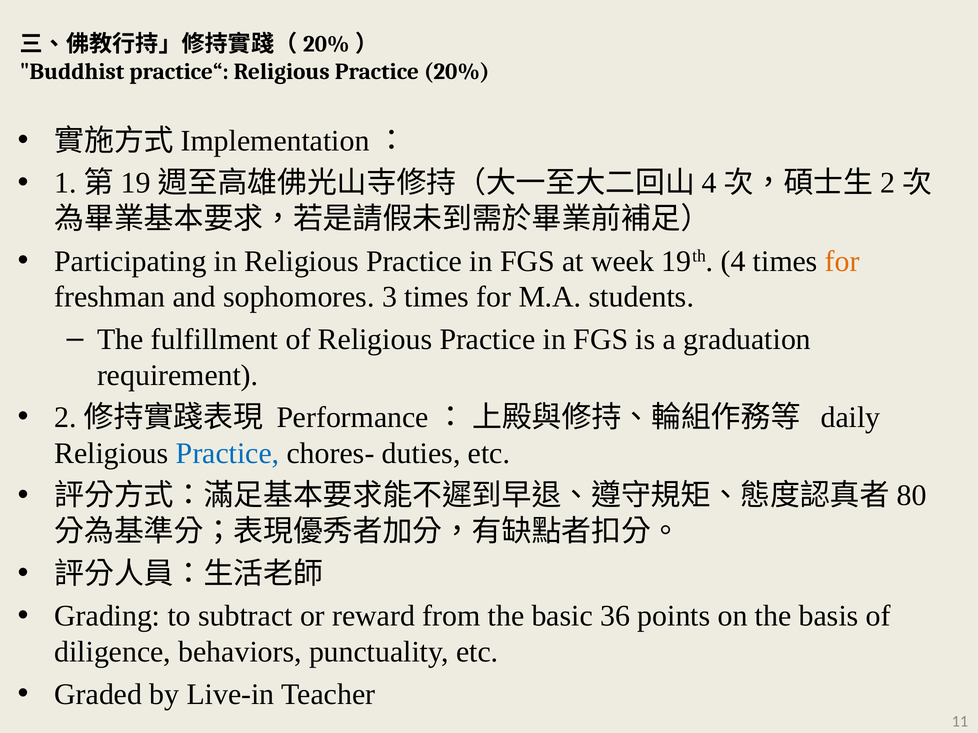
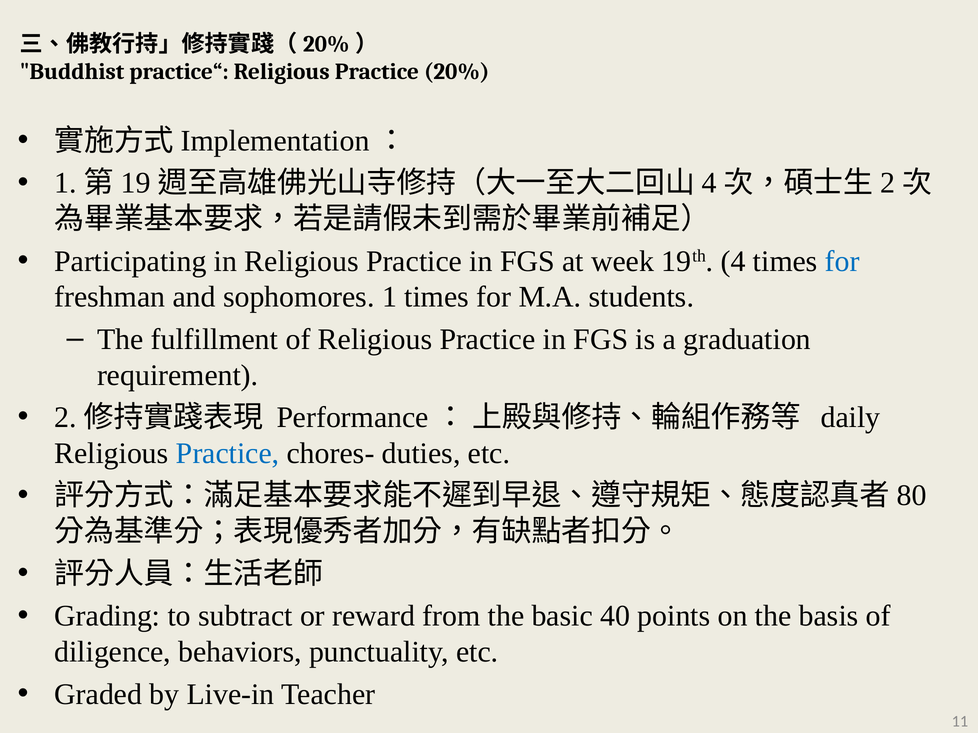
for colour: orange -> blue (842, 261)
3: 3 -> 1 (389, 297)
36: 36 -> 40 (615, 617)
